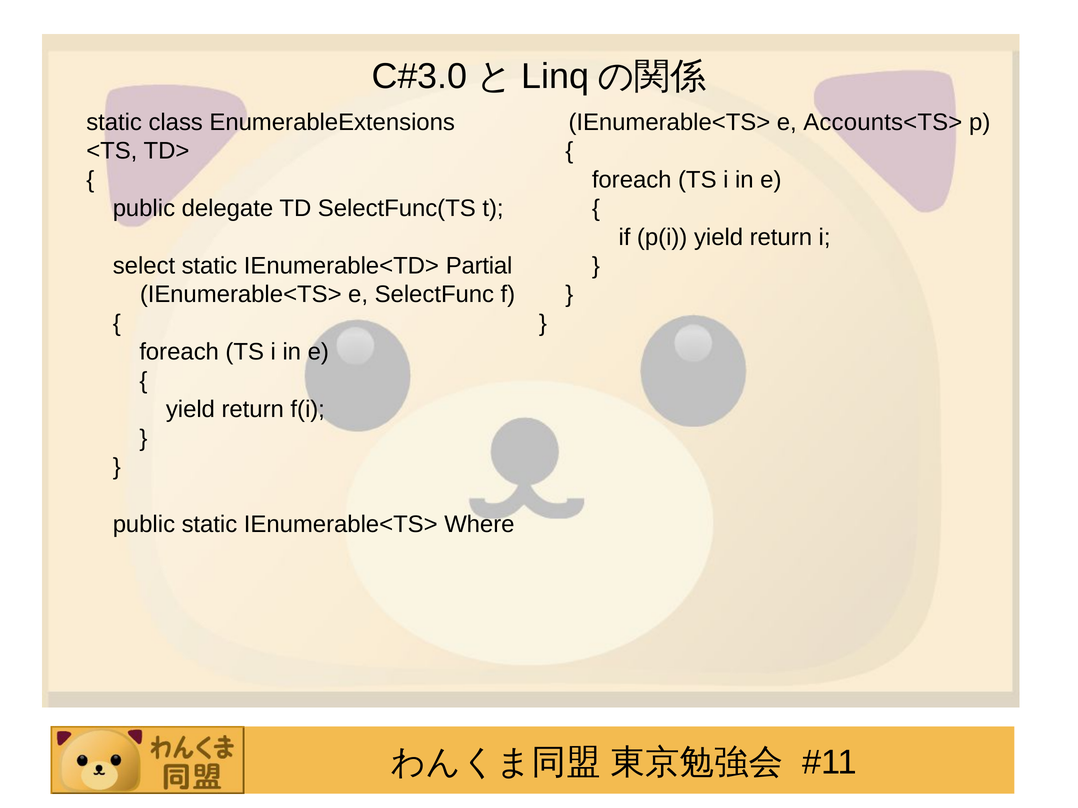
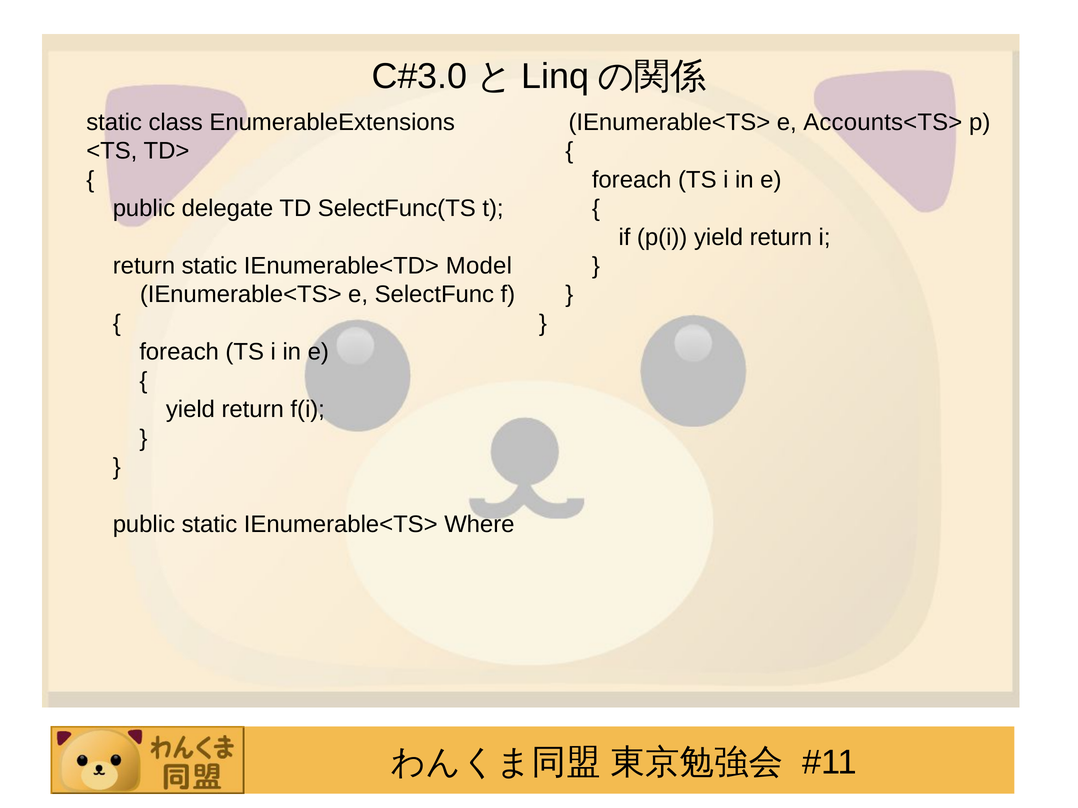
select: select -> return (144, 266)
Partial: Partial -> Model (479, 266)
